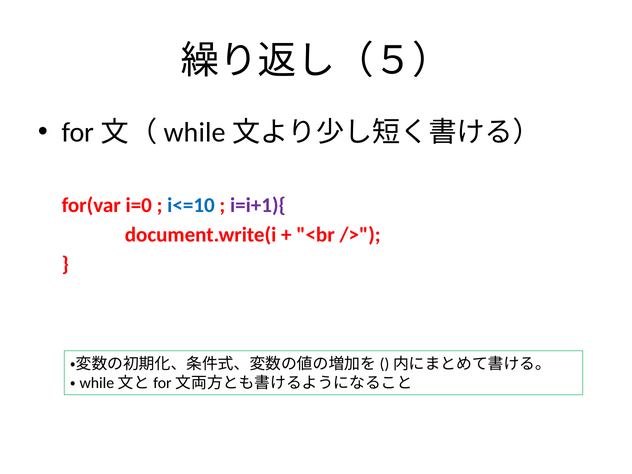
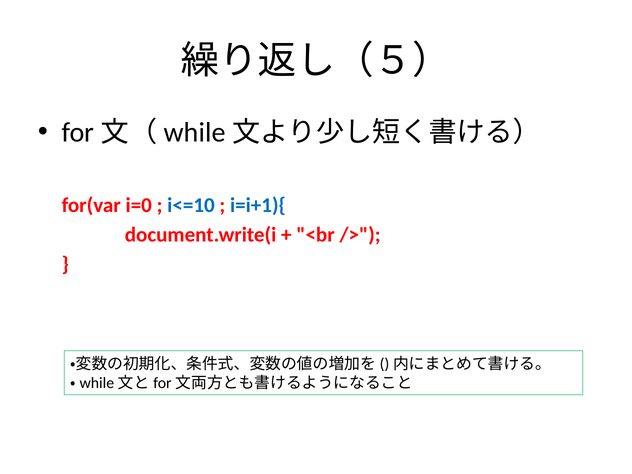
i=i+1){ colour: purple -> blue (258, 205)
